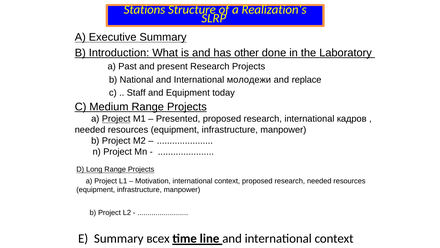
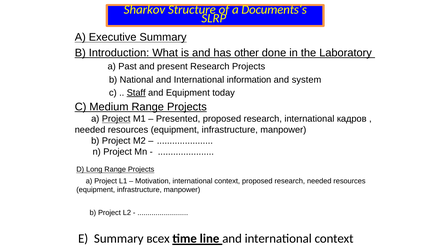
Stations: Stations -> Sharkov (144, 10)
Realization‘s: Realization‘s -> Documents‘s (274, 10)
молодежи: молодежи -> information (249, 80)
replace: replace -> system (307, 80)
Staff underline: none -> present (136, 93)
